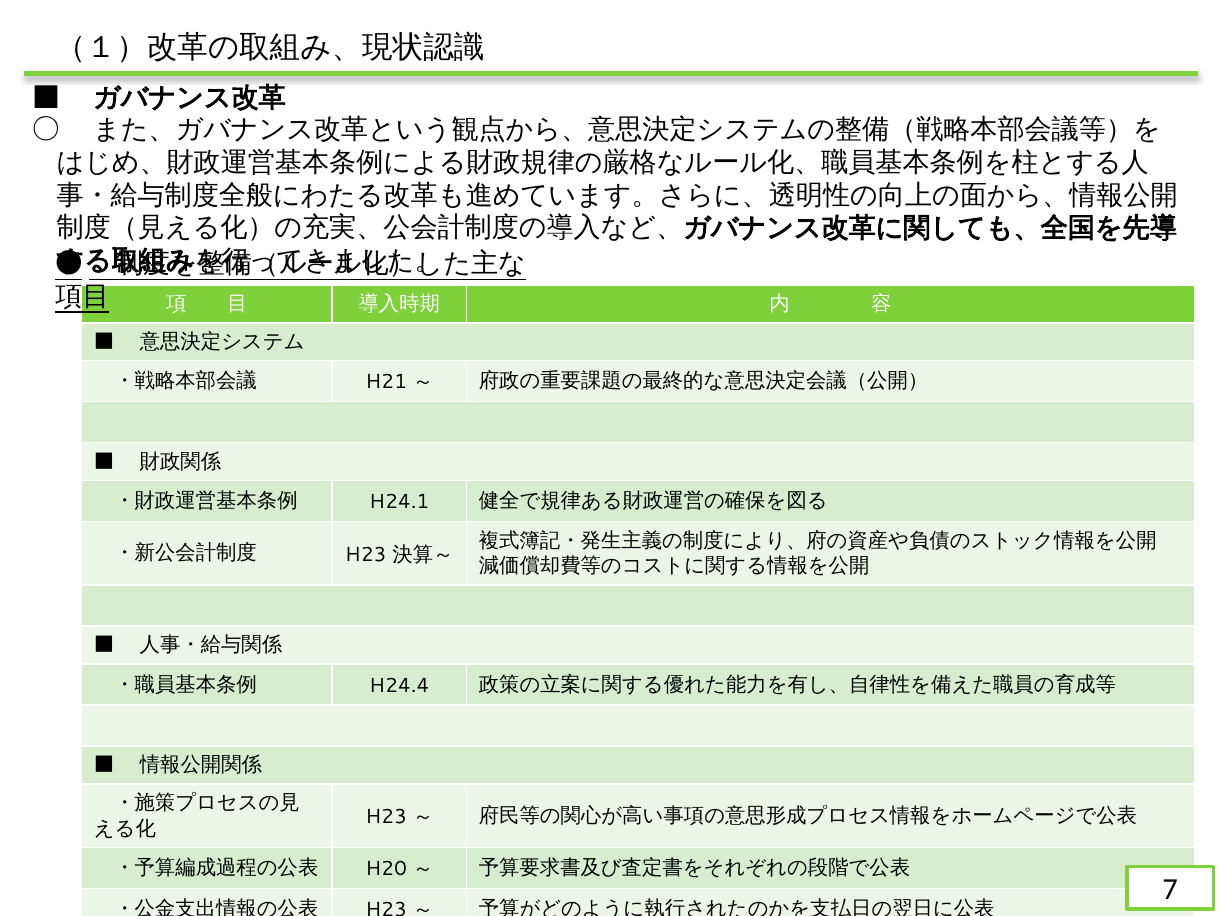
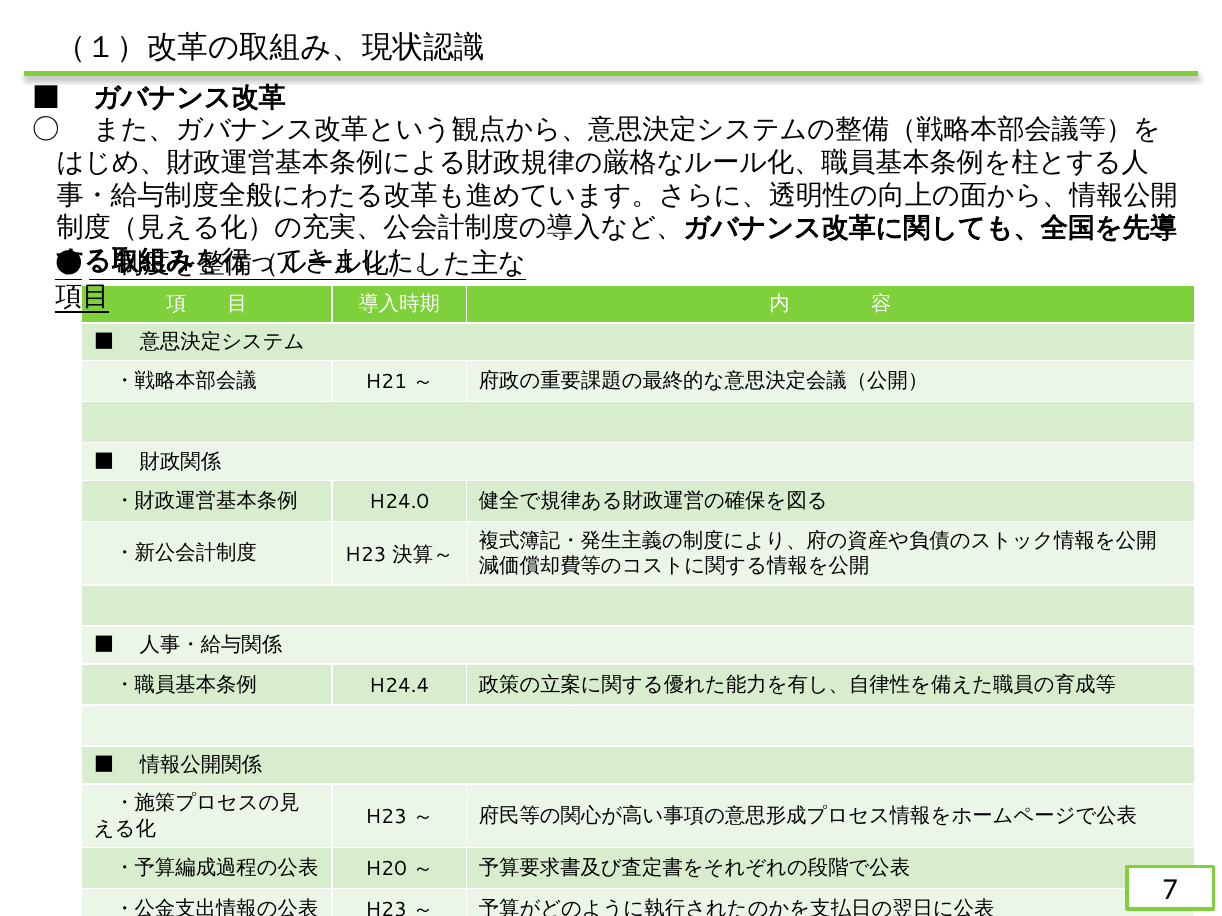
H24.1: H24.1 -> H24.0 (399, 502)
